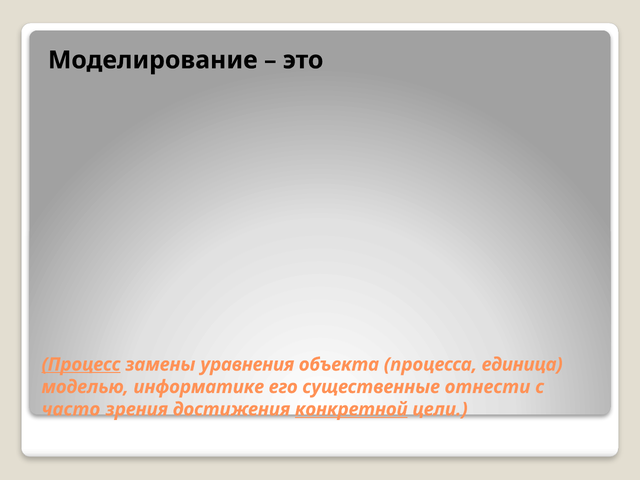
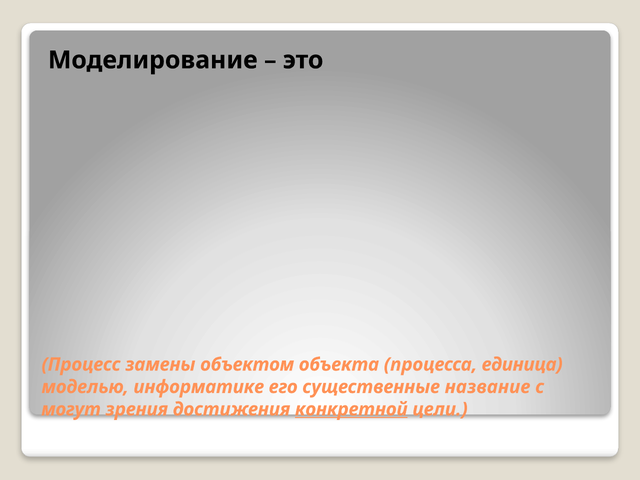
Процесс underline: present -> none (81, 365)
уравнения: уравнения -> объектом (247, 365)
отнести: отнести -> название (488, 387)
часто: часто -> могут (71, 409)
